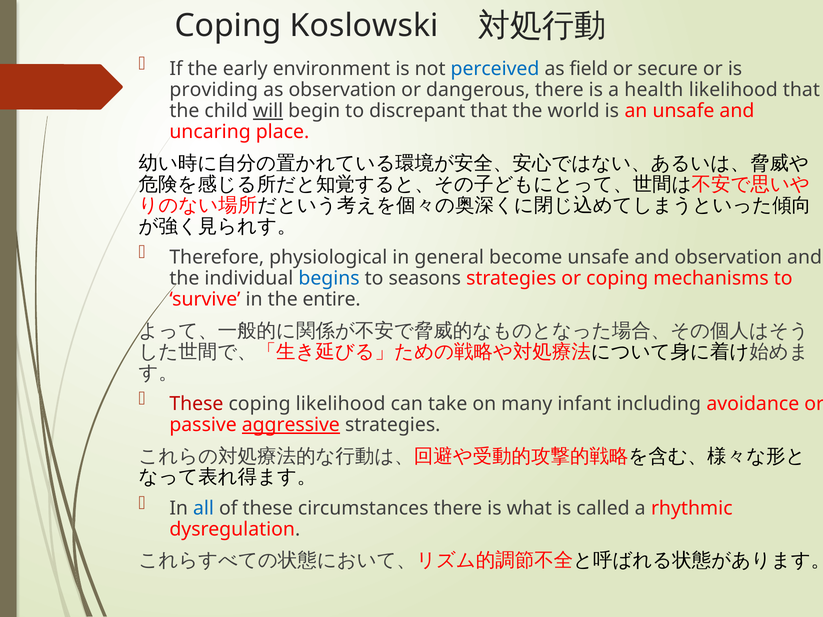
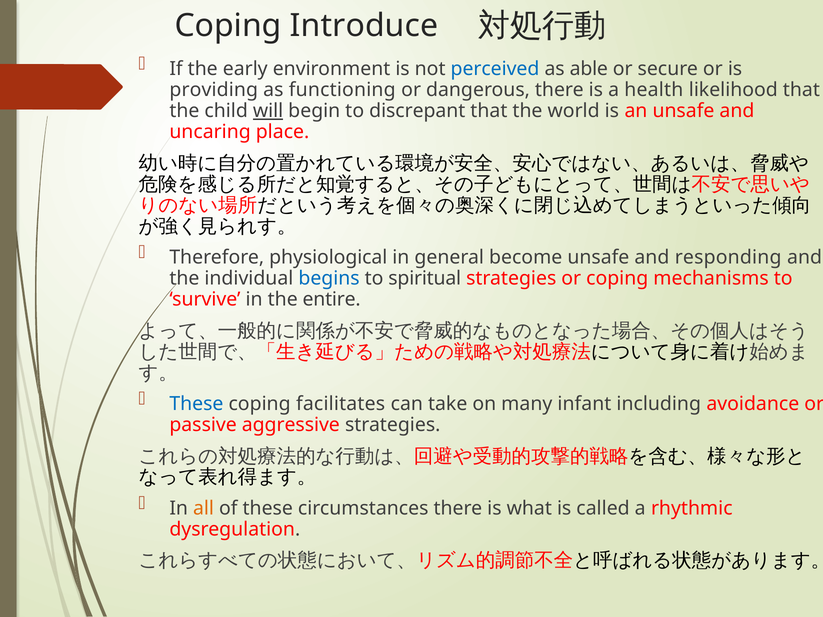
Koslowski: Koslowski -> Introduce (364, 25)
field: field -> able (589, 69)
as observation: observation -> functioning (342, 90)
and observation: observation -> responding (728, 257)
seasons: seasons -> spiritual (425, 278)
These colour: red -> blue (196, 404)
coping likelihood: likelihood -> facilitates (341, 404)
aggressive underline: present -> none (291, 425)
all colour: blue -> orange (204, 509)
